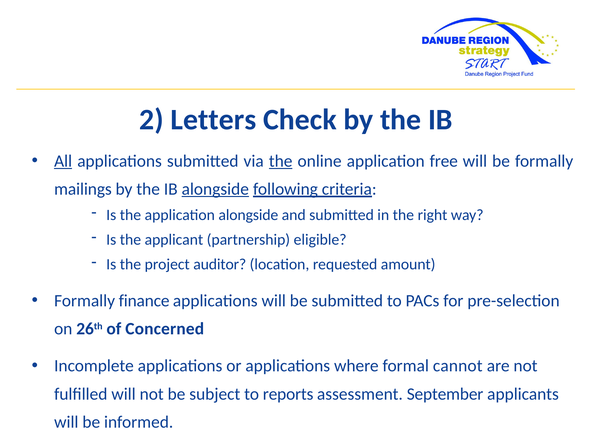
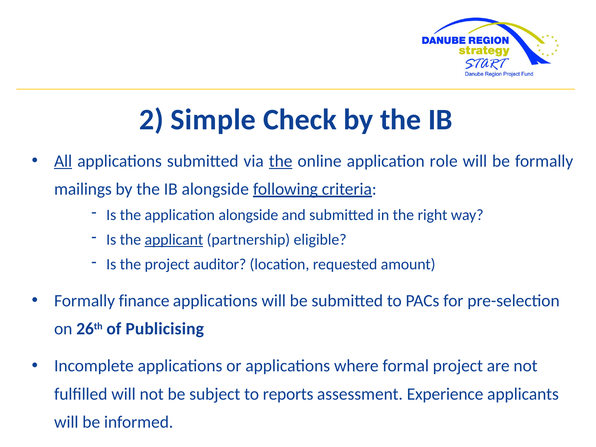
Letters: Letters -> Simple (213, 120)
free: free -> role (444, 161)
alongside underline: present -> none (215, 189)
applicant underline: none -> present (174, 240)
Concerned: Concerned -> Publicising (165, 329)
formal cannot: cannot -> project (458, 366)
September: September -> Experience (445, 394)
